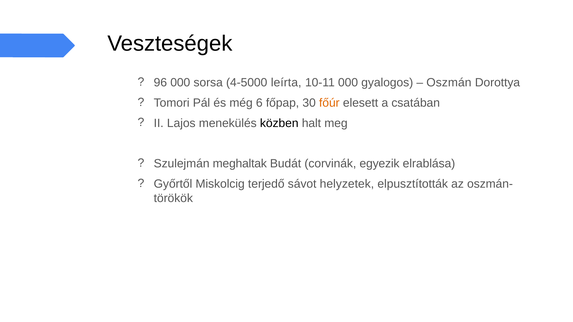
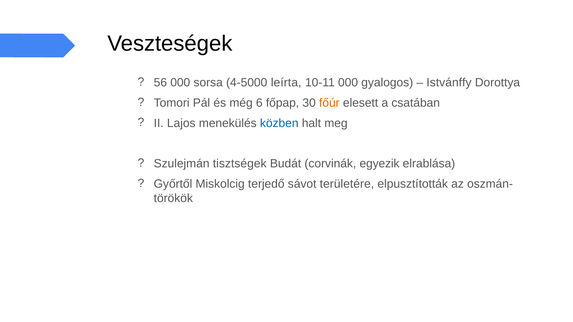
96: 96 -> 56 (160, 83)
Oszmán: Oszmán -> Istvánffy (449, 83)
közben colour: black -> blue (279, 123)
meghaltak: meghaltak -> tisztségek (240, 164)
helyzetek: helyzetek -> területére (347, 184)
